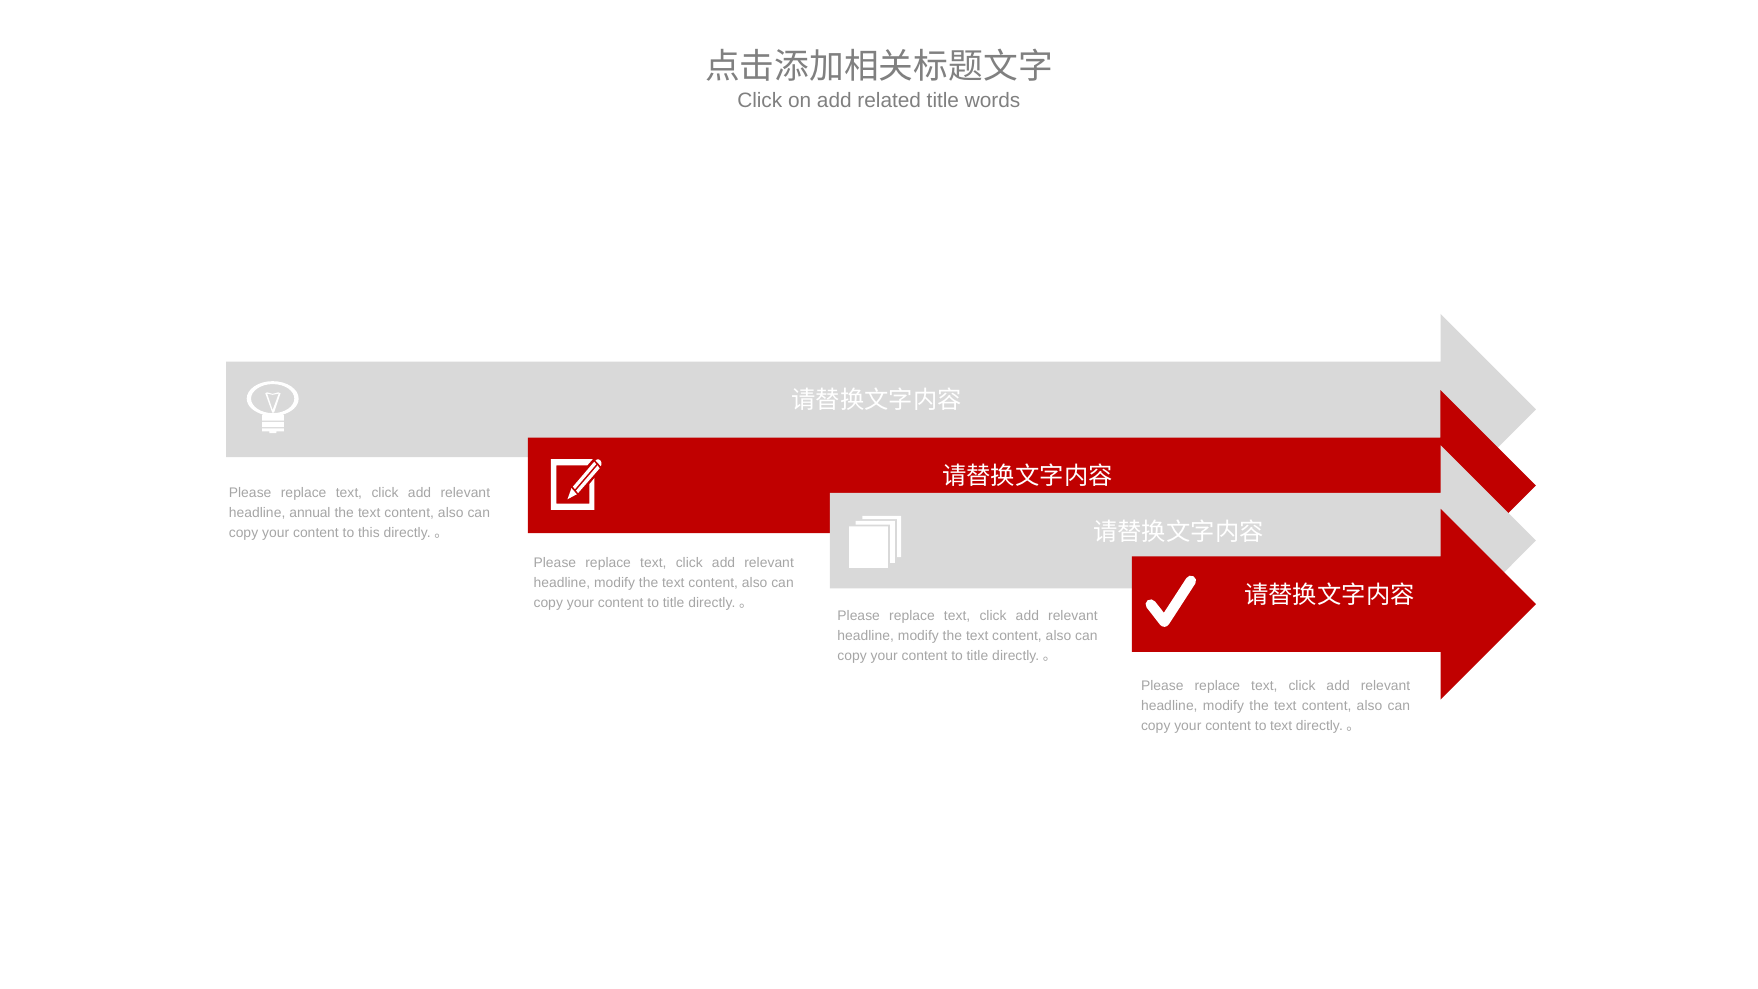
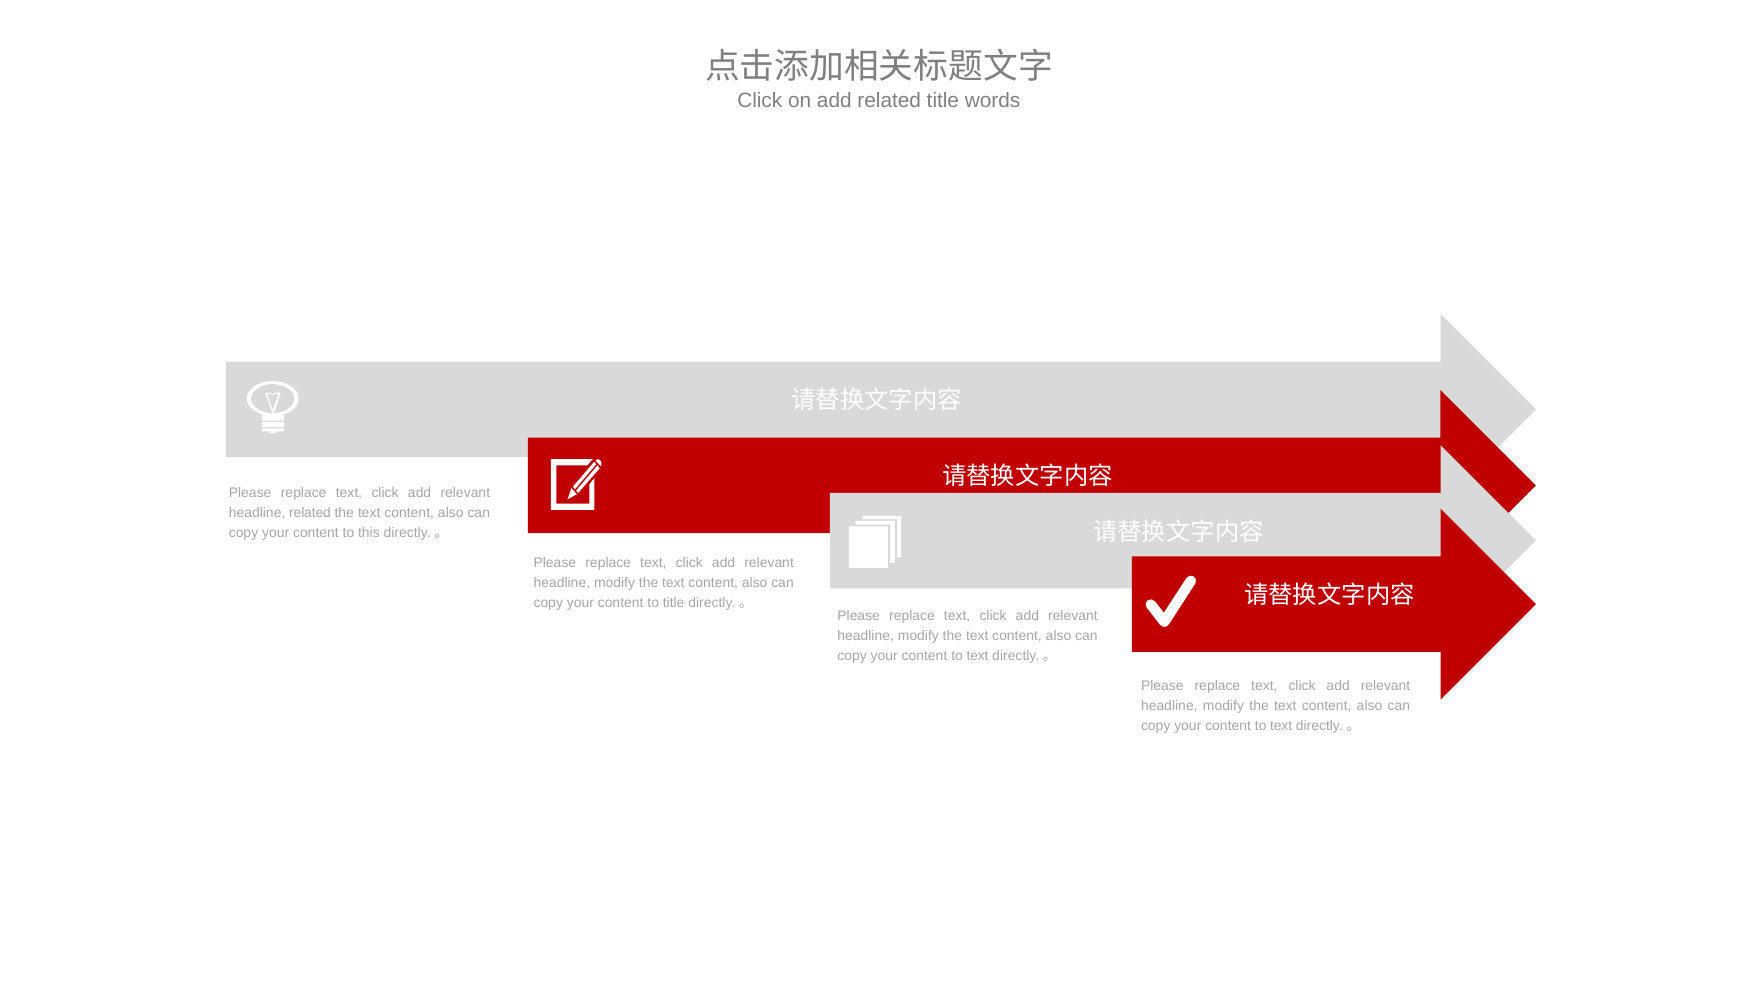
headline annual: annual -> related (310, 513)
title: title -> text (978, 656)
